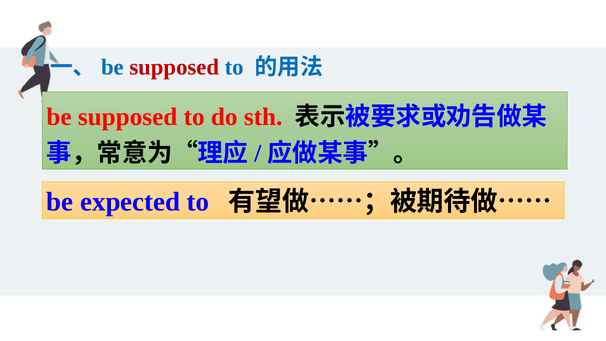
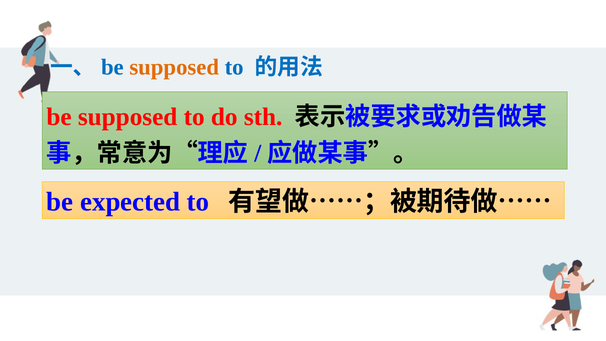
supposed colour: red -> orange (174, 67)
